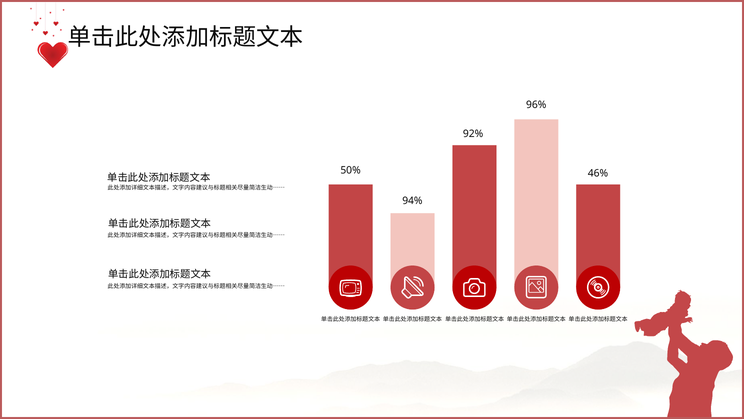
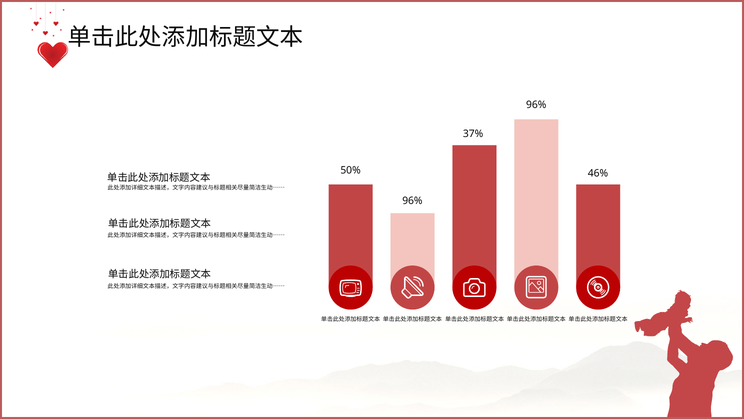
92%: 92% -> 37% (473, 134)
94%: 94% -> 96% (412, 201)
